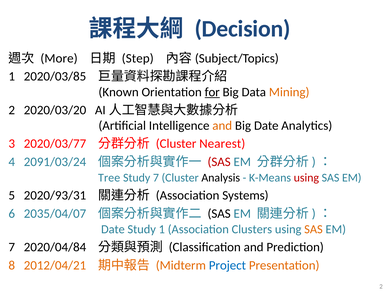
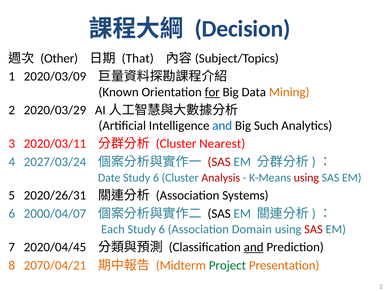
More: More -> Other (59, 58)
Step: Step -> That (138, 58)
2020/03/85: 2020/03/85 -> 2020/03/09 (55, 76)
2020/03/20: 2020/03/20 -> 2020/03/29 (55, 110)
and colour: orange -> blue (222, 126)
Big Date: Date -> Such (266, 126)
2020/03/77: 2020/03/77 -> 2020/03/11 (55, 144)
2091/03/24: 2091/03/24 -> 2027/03/24 (55, 162)
Tree: Tree -> Date (109, 178)
7: 7 -> 6 (156, 178)
Analysis colour: black -> red (221, 178)
2020/93/31: 2020/93/31 -> 2020/26/31 (55, 195)
2035/04/07: 2035/04/07 -> 2000/04/07 (55, 214)
Date: Date -> Each (113, 229)
1: 1 -> 6 (162, 229)
Clusters: Clusters -> Domain (252, 229)
SAS colour: orange -> red (313, 229)
2020/04/84: 2020/04/84 -> 2020/04/45 (55, 247)
and underline: none -> present (254, 247)
2012/04/21: 2012/04/21 -> 2070/04/21 (55, 265)
Project colour: blue -> green (227, 265)
